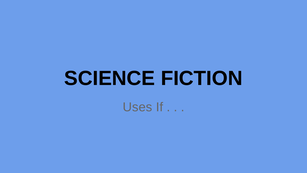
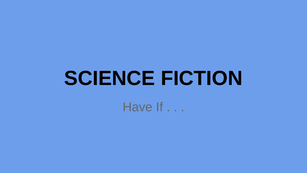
Uses: Uses -> Have (138, 107)
